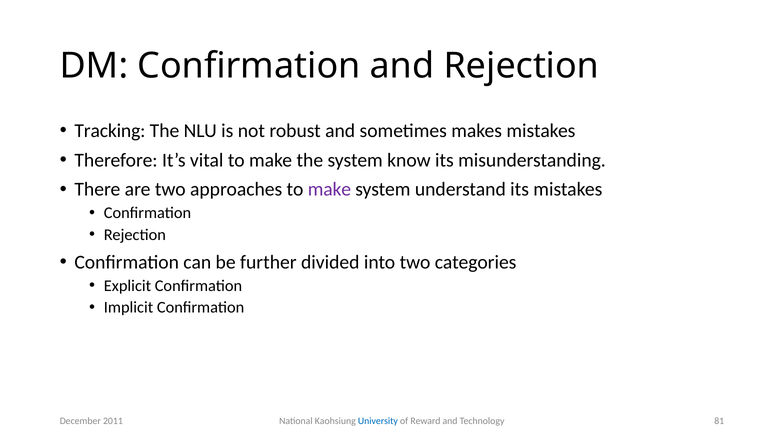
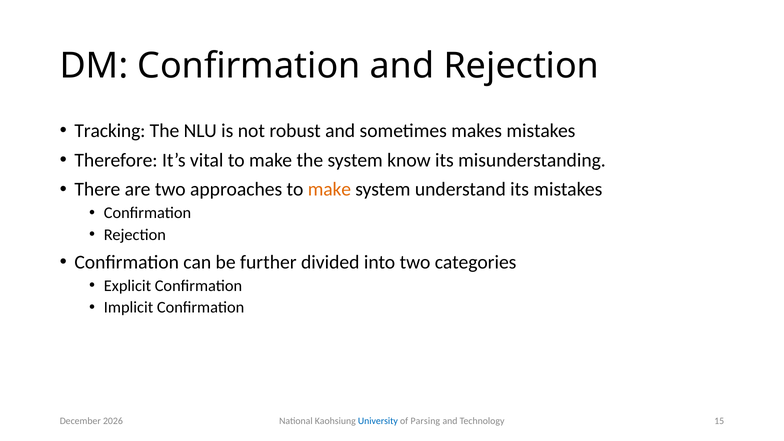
make colour: purple -> orange (329, 189)
Reward: Reward -> Parsing (425, 421)
81: 81 -> 15 (719, 421)
2011: 2011 -> 2026 (113, 421)
